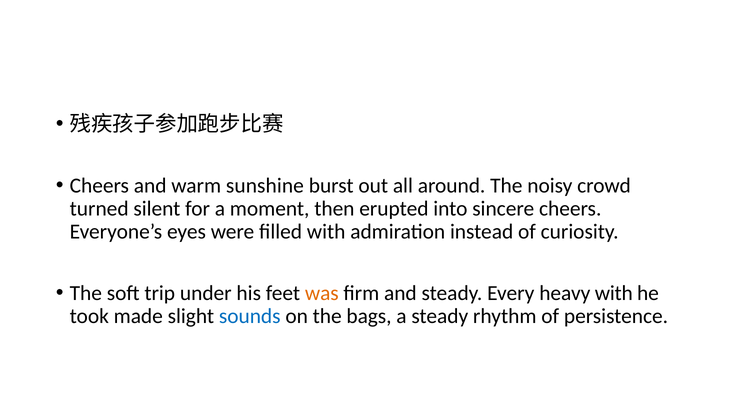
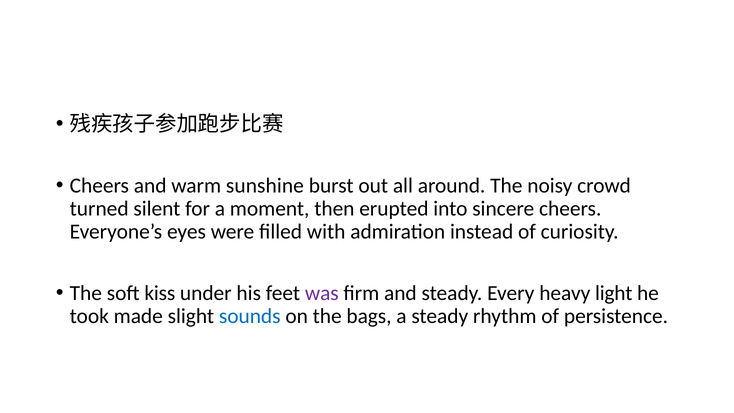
trip: trip -> kiss (160, 293)
was colour: orange -> purple (322, 293)
heavy with: with -> light (614, 293)
